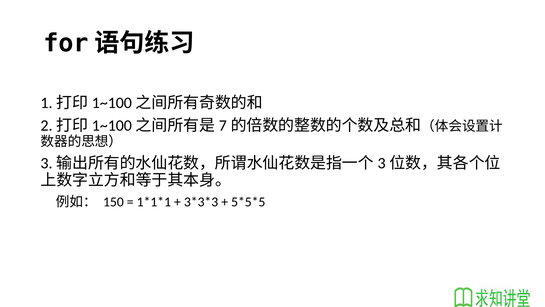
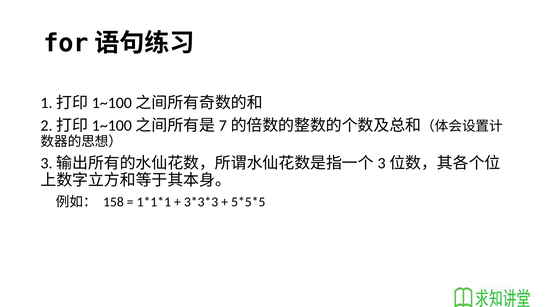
150: 150 -> 158 (113, 202)
